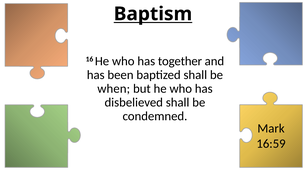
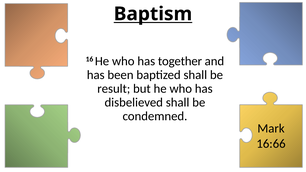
when: when -> result (114, 89)
16:59: 16:59 -> 16:66 (271, 144)
